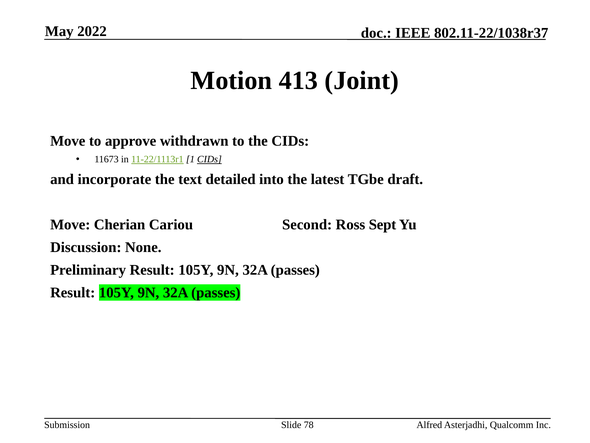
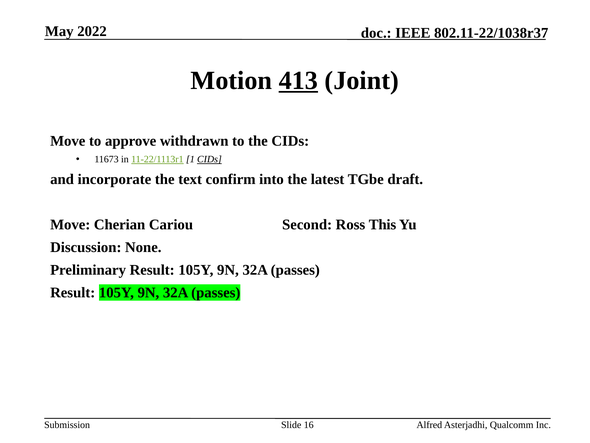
413 underline: none -> present (298, 80)
detailed: detailed -> confirm (231, 179)
Sept: Sept -> This (382, 224)
78: 78 -> 16 (309, 424)
